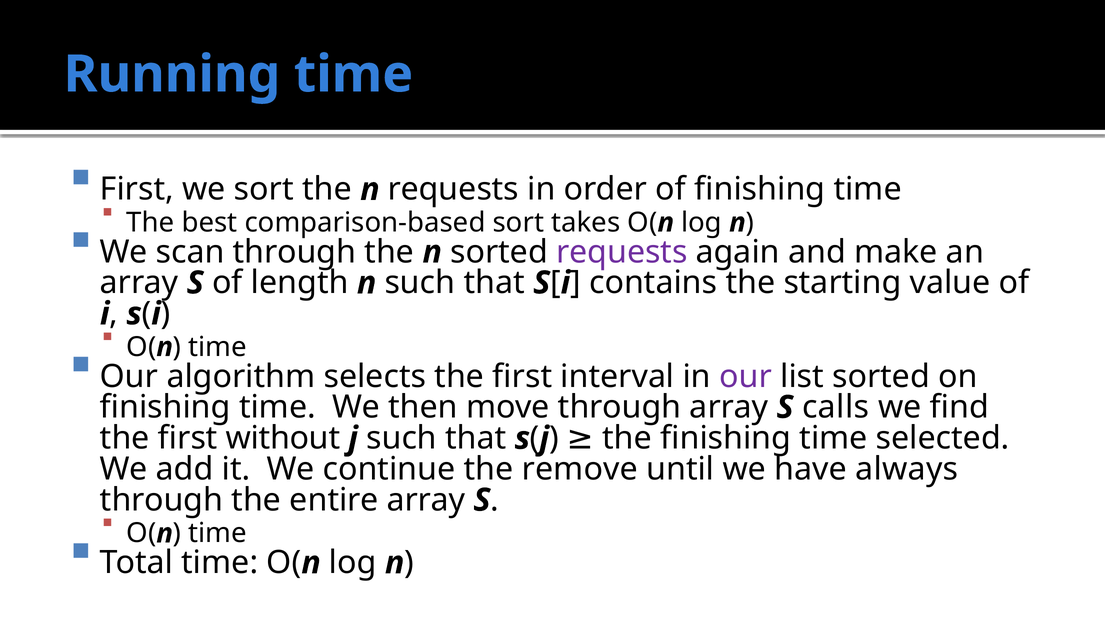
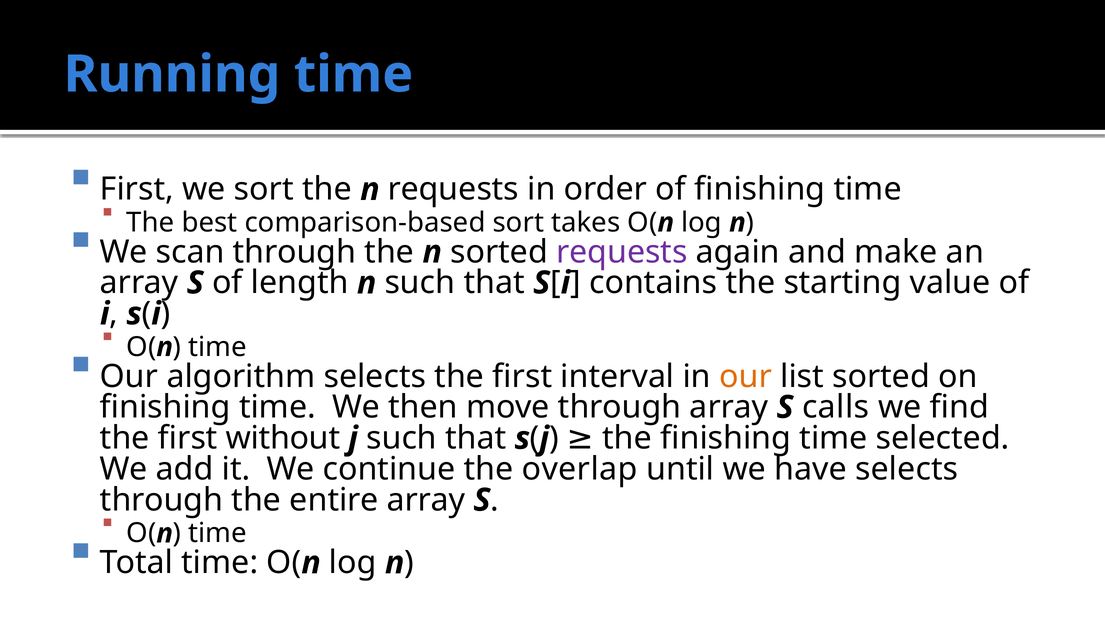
our colour: purple -> orange (746, 377)
remove: remove -> overlap (580, 470)
have always: always -> selects (907, 470)
